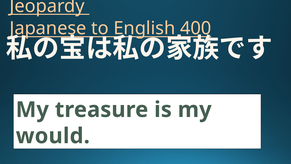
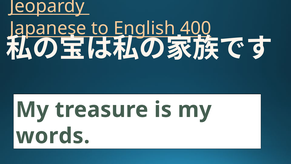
would: would -> words (53, 136)
